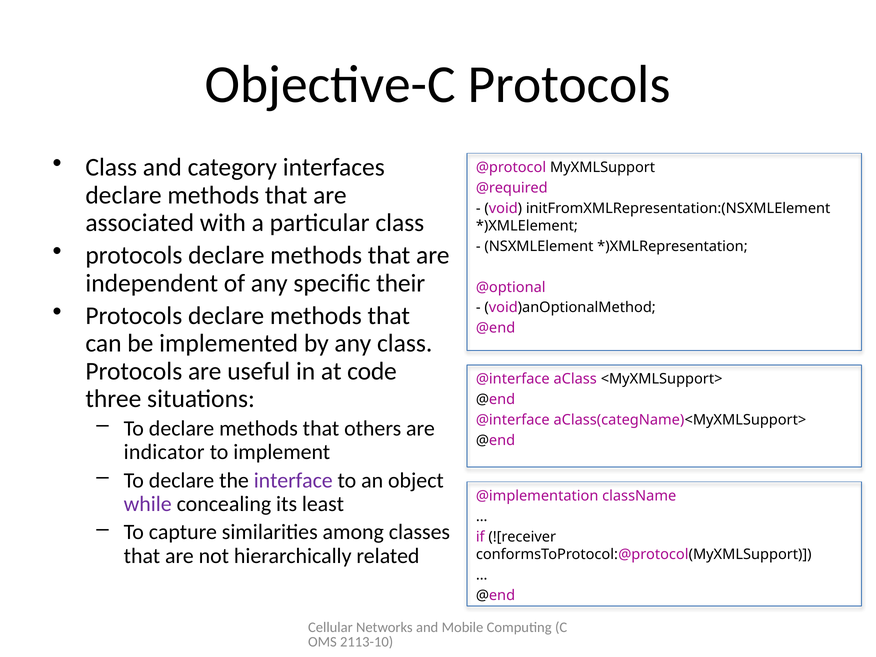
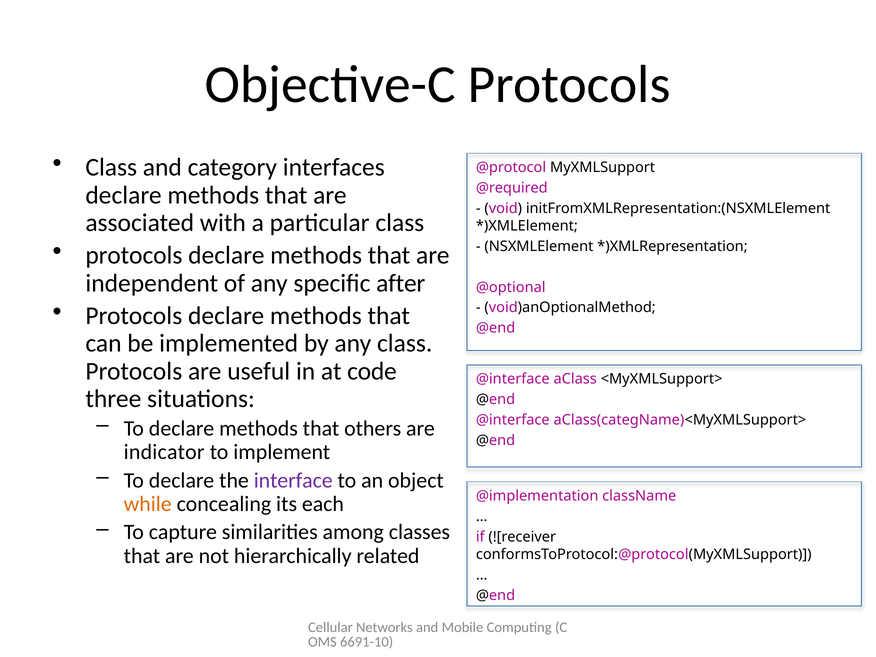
their: their -> after (401, 283)
while colour: purple -> orange (148, 504)
least: least -> each (323, 504)
2113-10: 2113-10 -> 6691-10 (367, 642)
